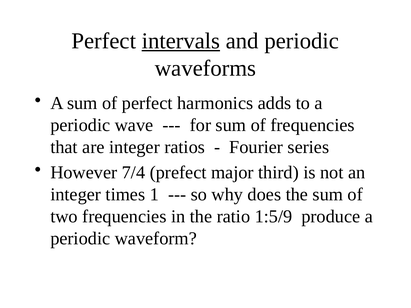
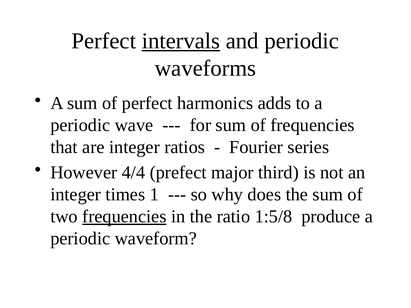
7/4: 7/4 -> 4/4 (134, 173)
frequencies underline: none -> present (124, 217)
1:5/9: 1:5/9 -> 1:5/8 (273, 217)
